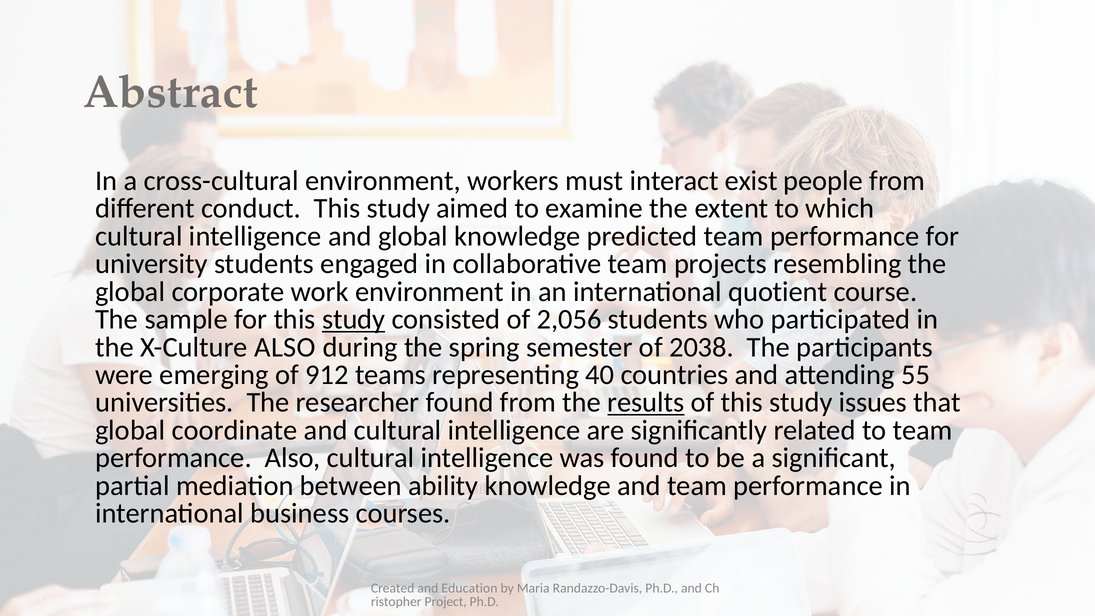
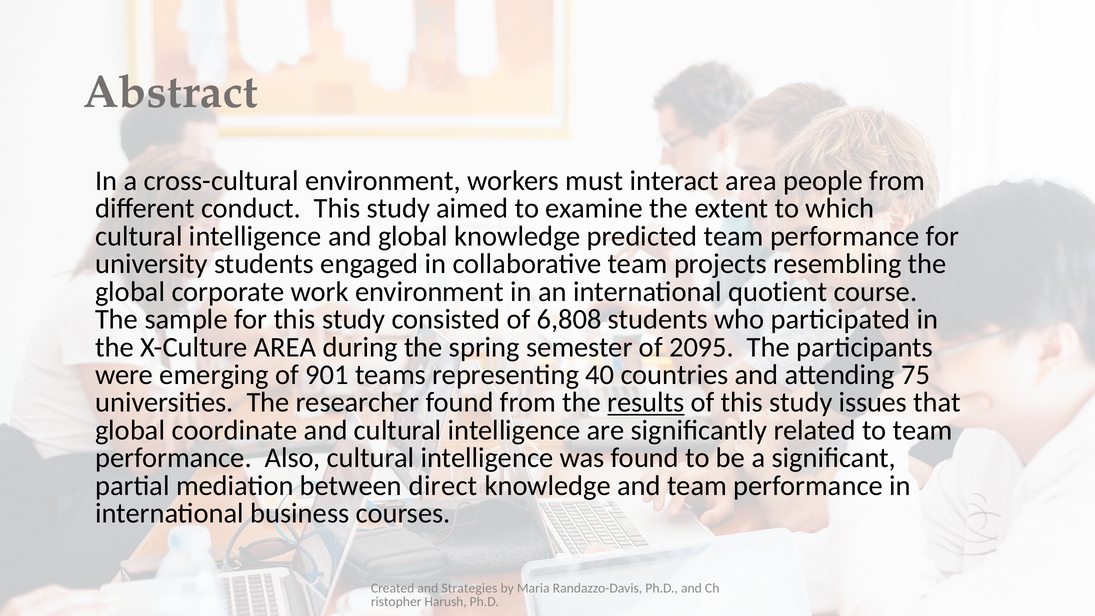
interact exist: exist -> area (751, 181)
study underline: present -> none (354, 319)
2,056: 2,056 -> 6,808 (569, 319)
X-Culture ALSO: ALSO -> AREA (285, 347)
2038: 2038 -> 2095 (702, 347)
912: 912 -> 901 (327, 375)
55: 55 -> 75 (916, 375)
ability: ability -> direct (443, 486)
Education: Education -> Strategies (469, 588)
Project: Project -> Harush (446, 602)
